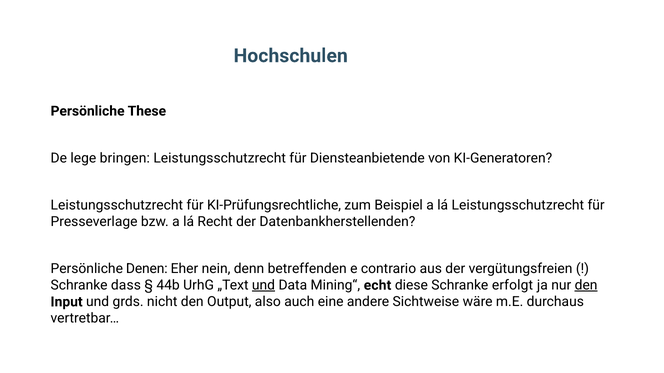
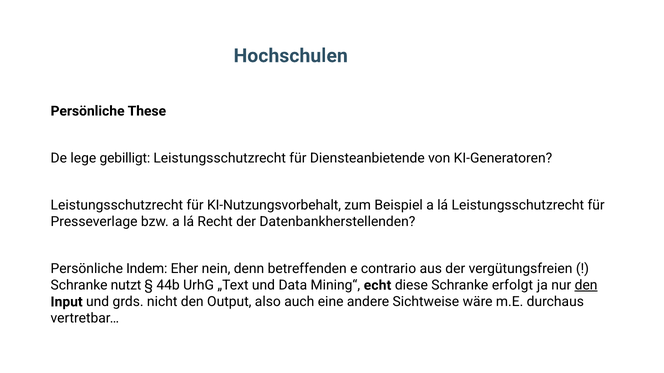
bringen: bringen -> gebilligt (125, 158)
KI-Prüfungsrechtliche: KI-Prüfungsrechtliche -> KI-Nutzungsvorbehalt (274, 205)
Denen: Denen -> Indem (147, 269)
dass: dass -> nutzt (126, 286)
und underline: present -> none (264, 286)
